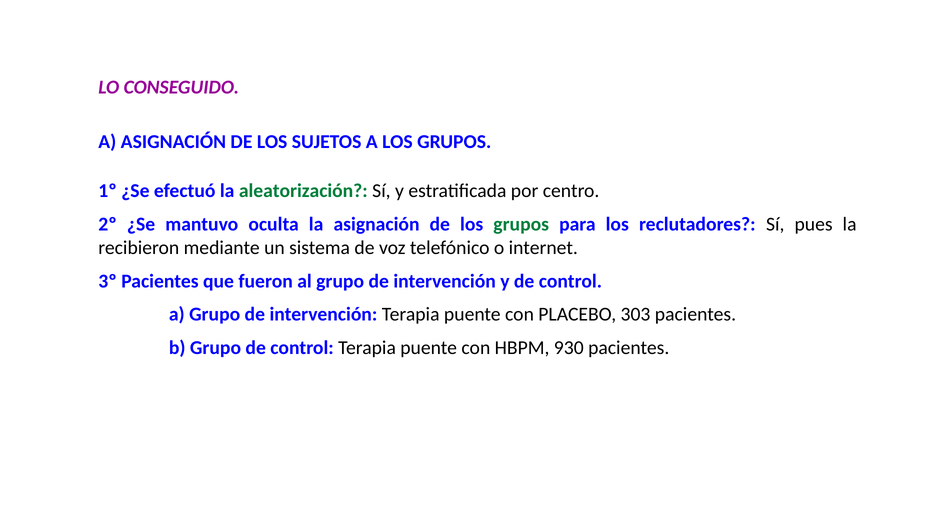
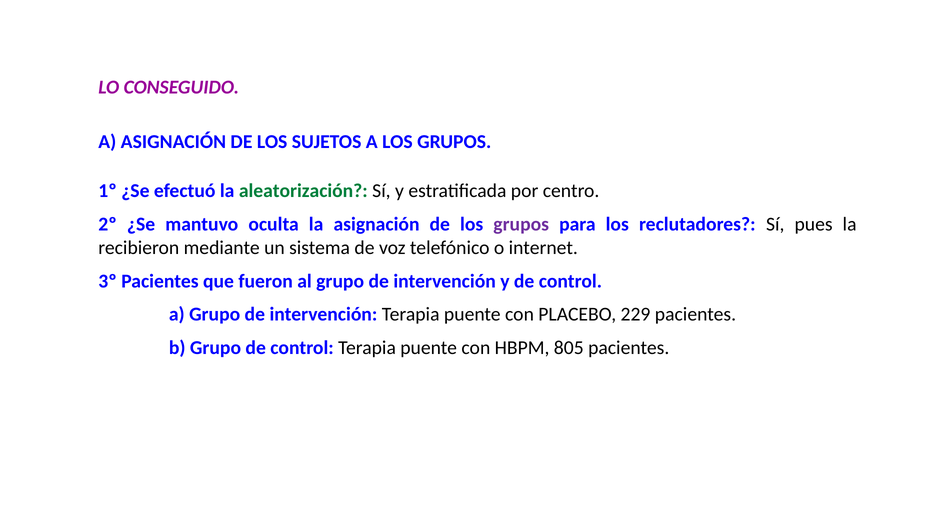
grupos colour: green -> purple (521, 224)
303: 303 -> 229 (635, 315)
930: 930 -> 805 (569, 348)
